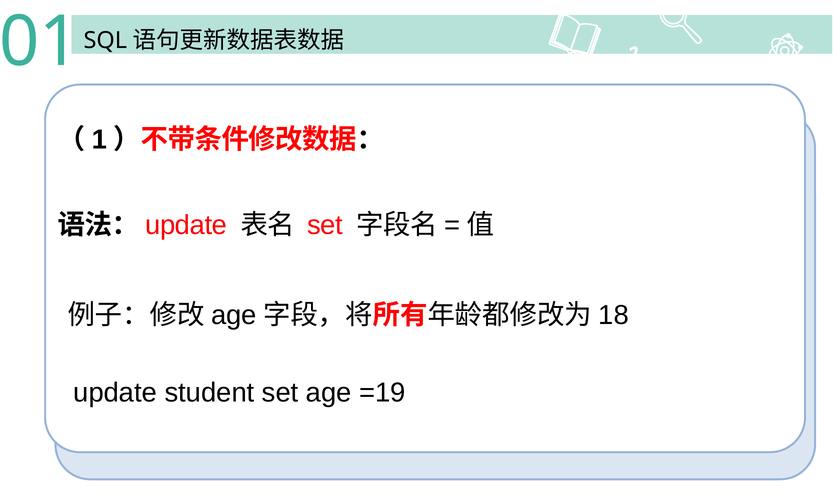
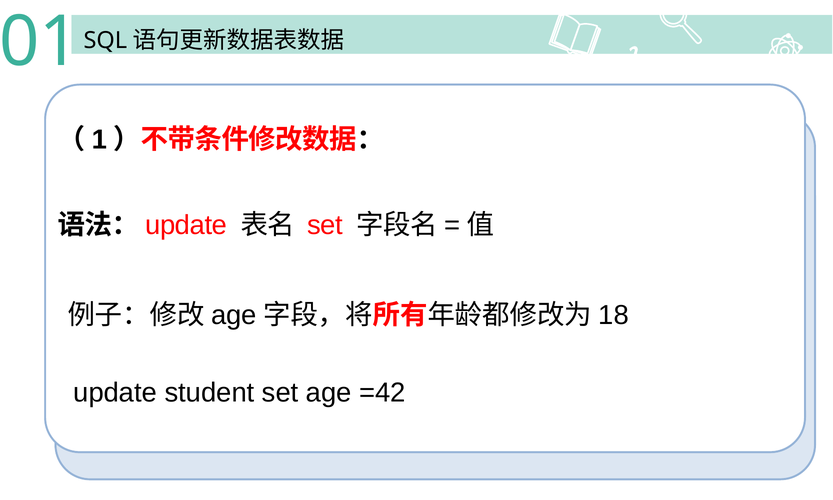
=19: =19 -> =42 (382, 393)
